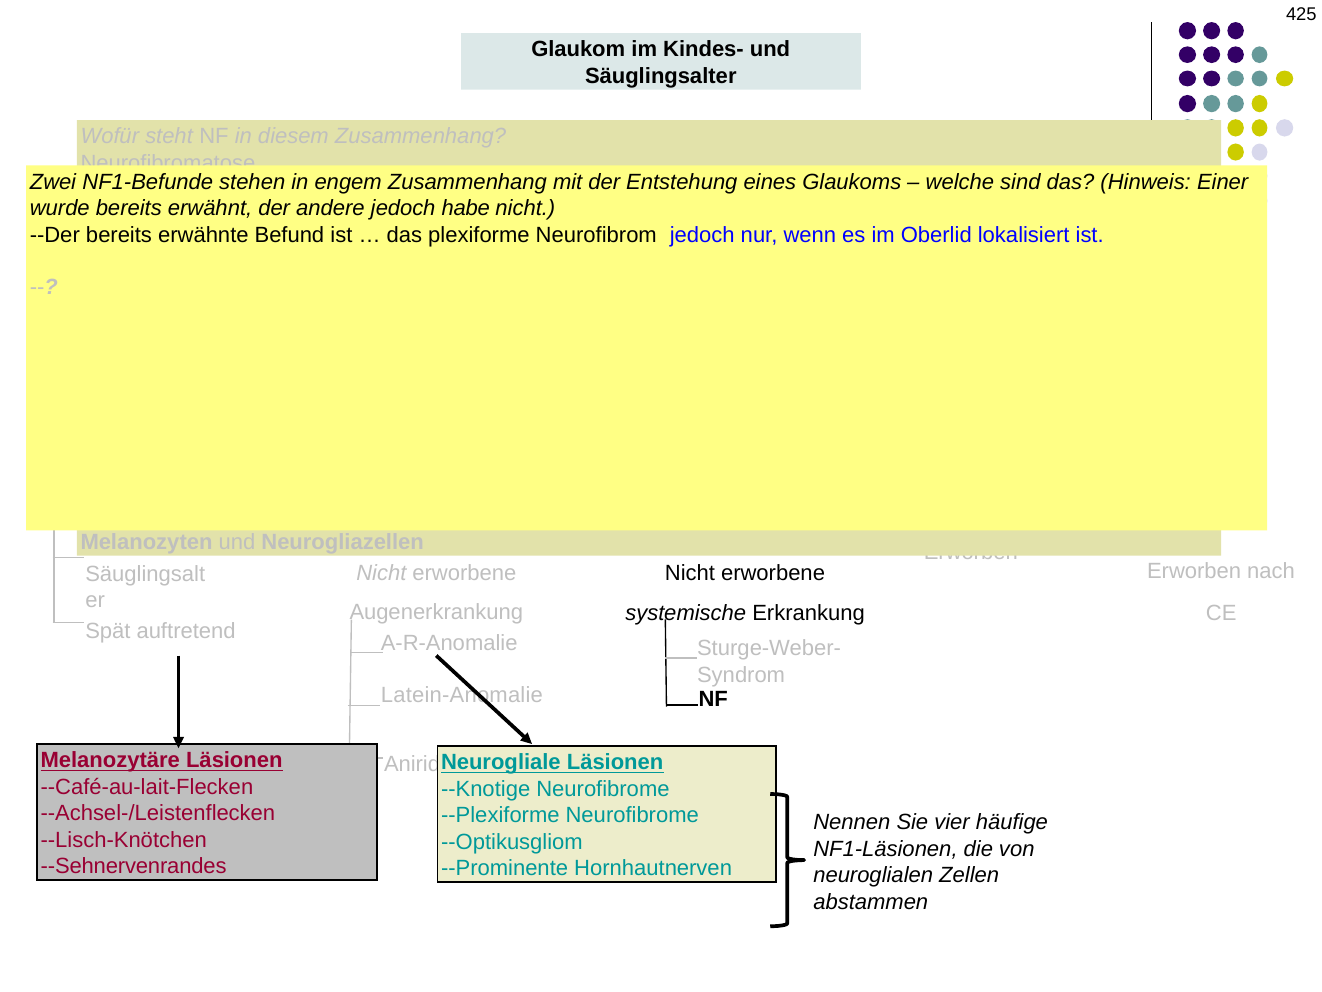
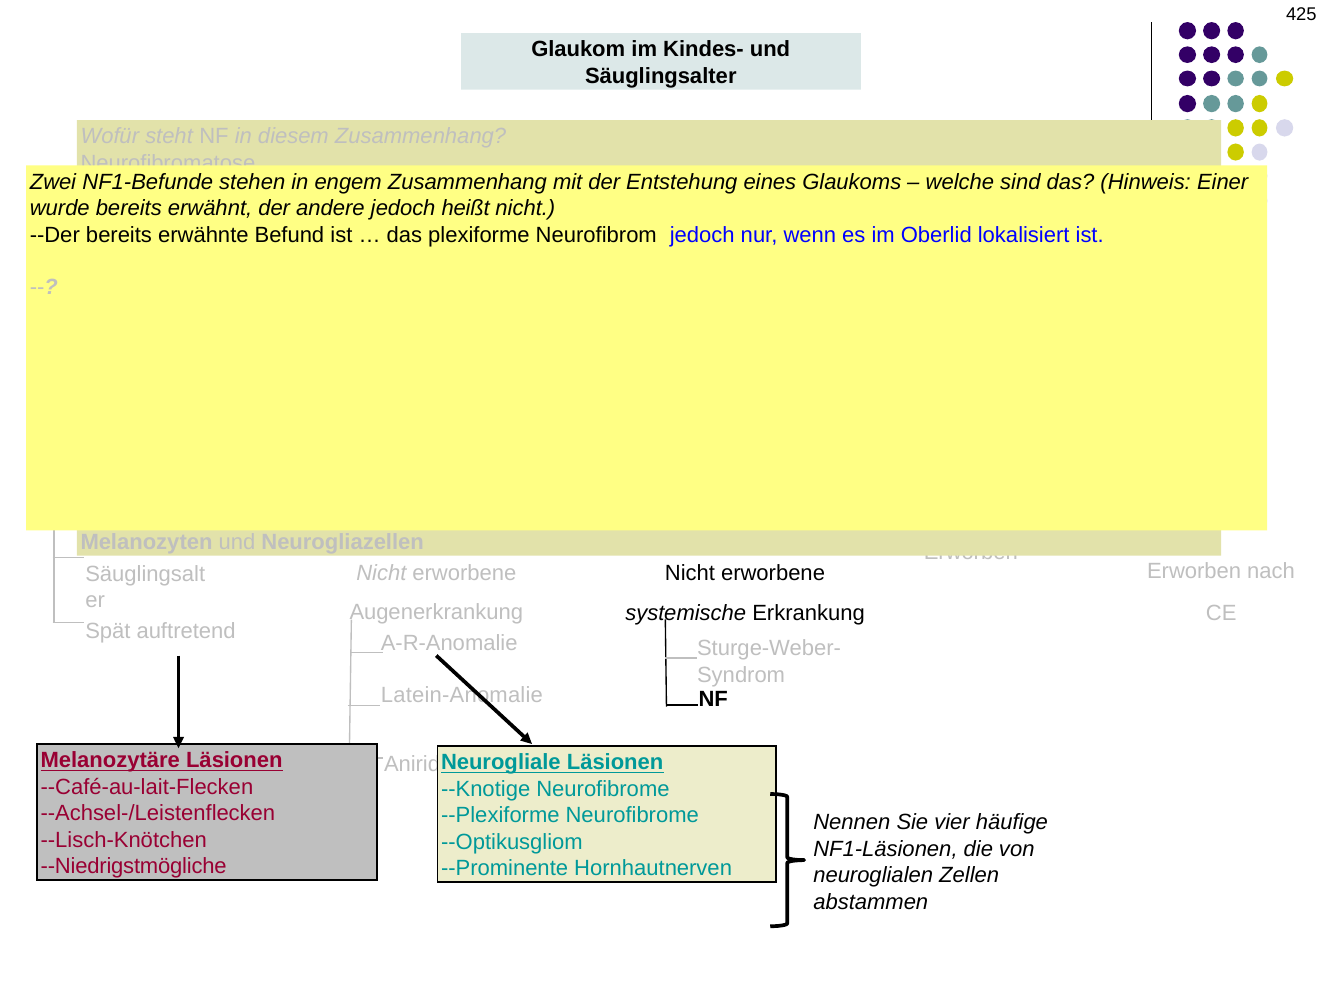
habe: habe -> heißt (466, 208)
--Sehnervenrandes: --Sehnervenrandes -> --Niedrigstmögliche (134, 866)
